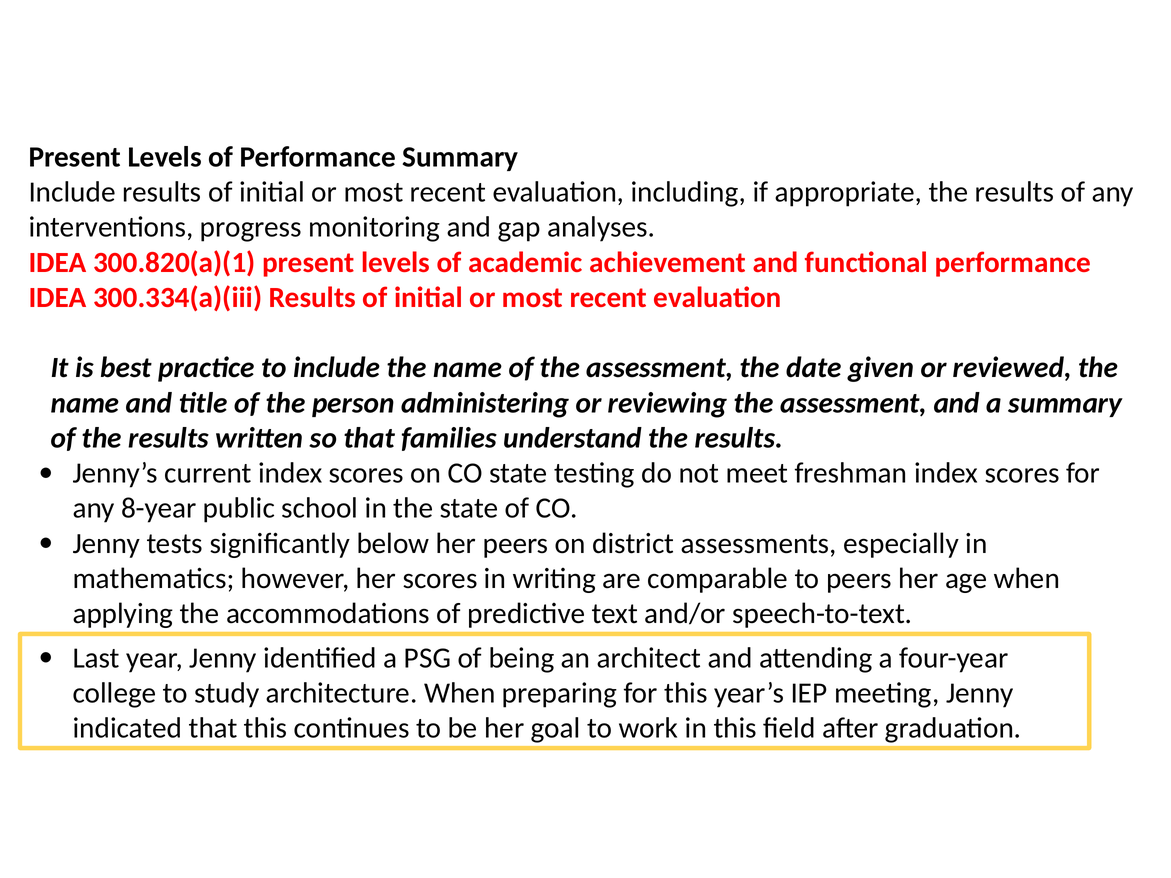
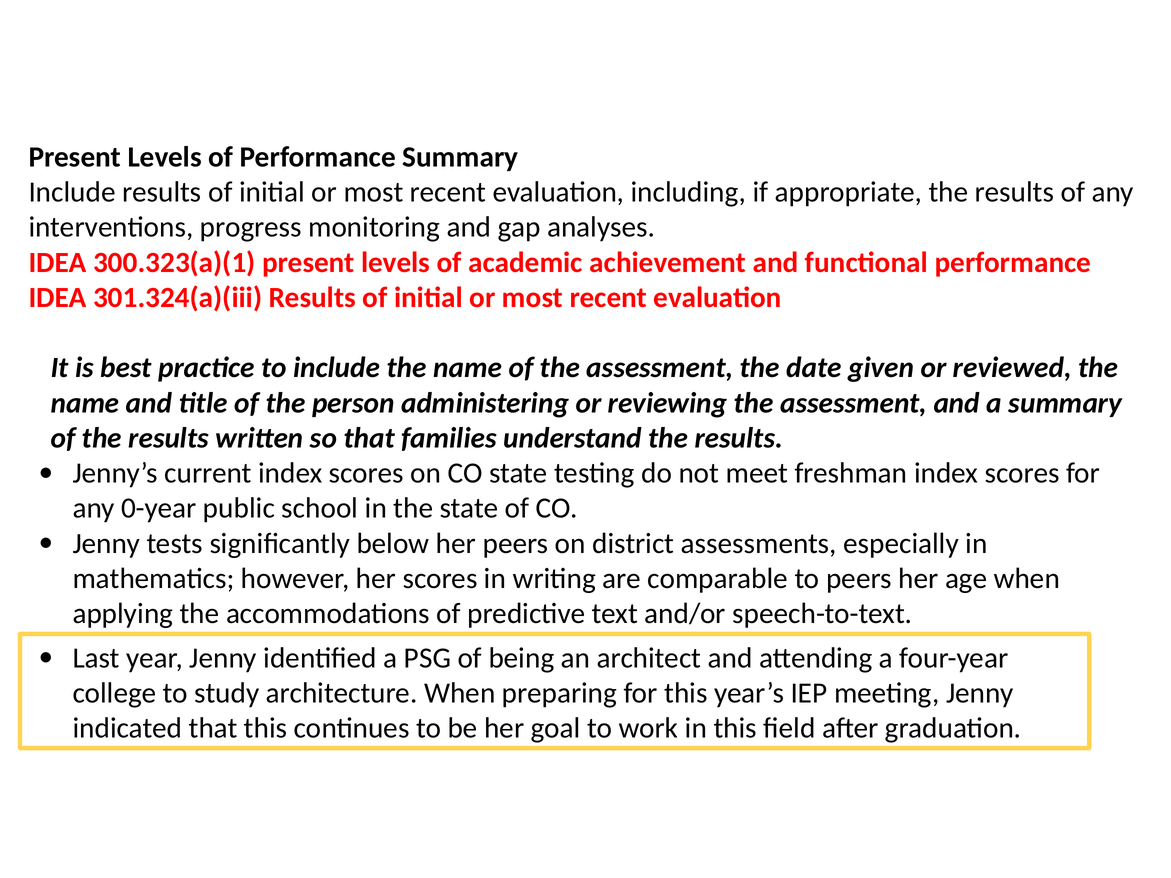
300.820(a)(1: 300.820(a)(1 -> 300.323(a)(1 (174, 262)
300.334(a)(iii: 300.334(a)(iii -> 301.324(a)(iii (178, 298)
8-year: 8-year -> 0-year (159, 508)
